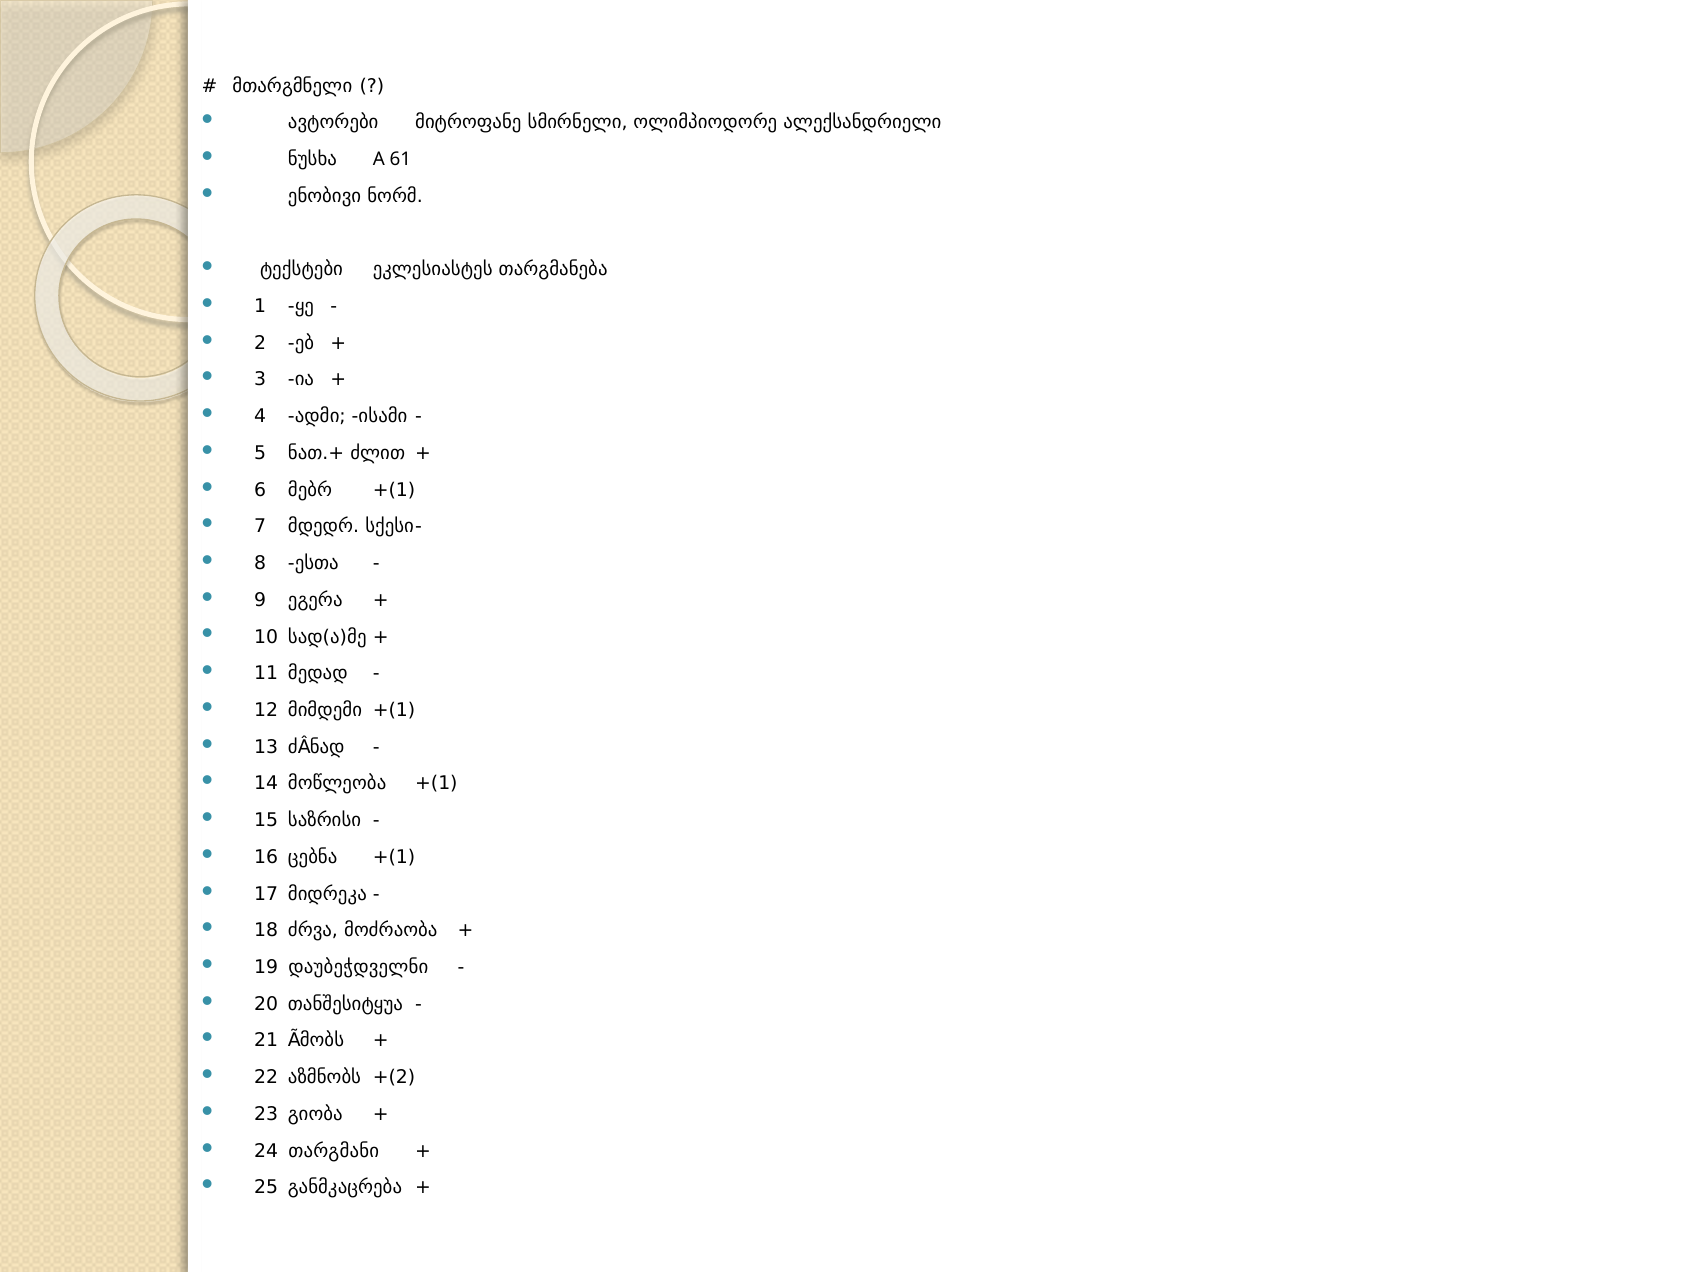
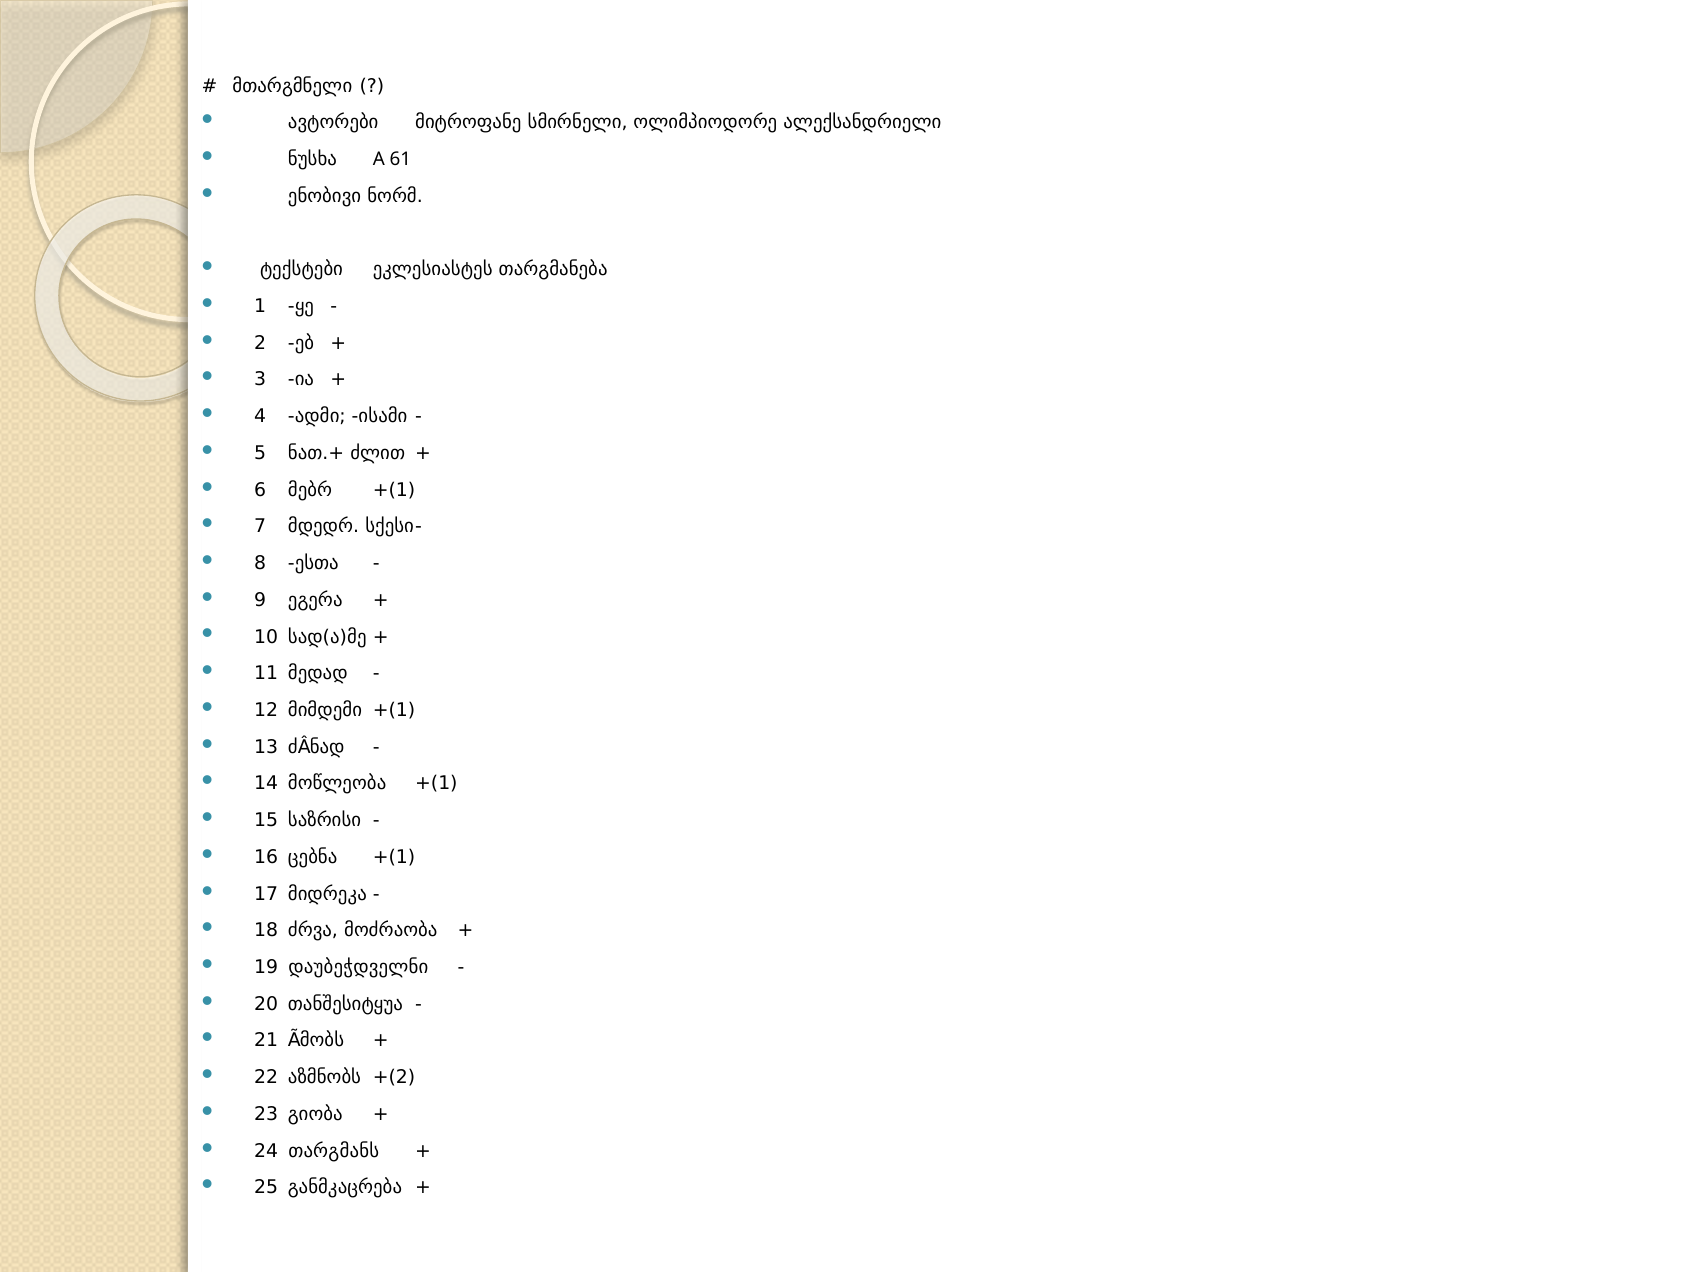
თარგმანი: თარგმანი -> თარგმანს (334, 1151)
